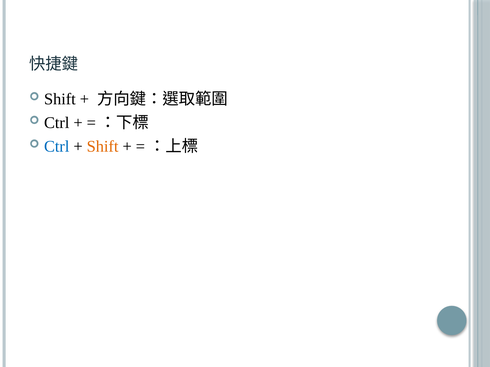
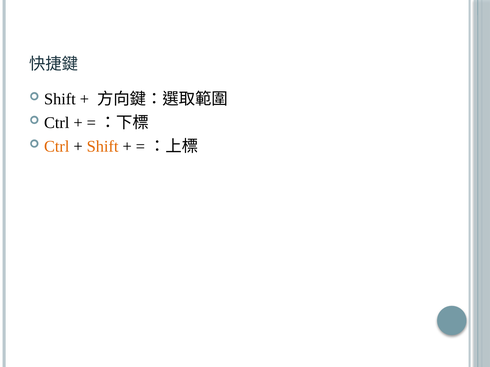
Ctrl colour: blue -> orange (57, 146)
